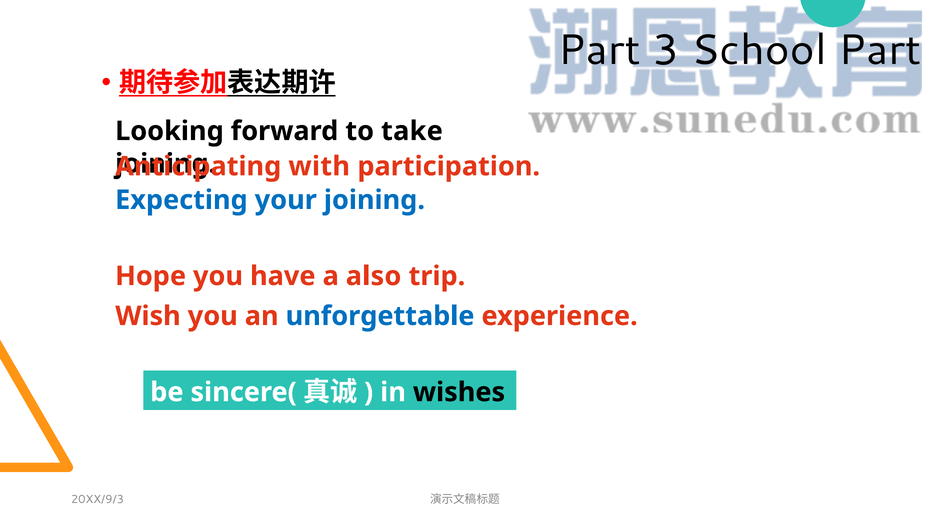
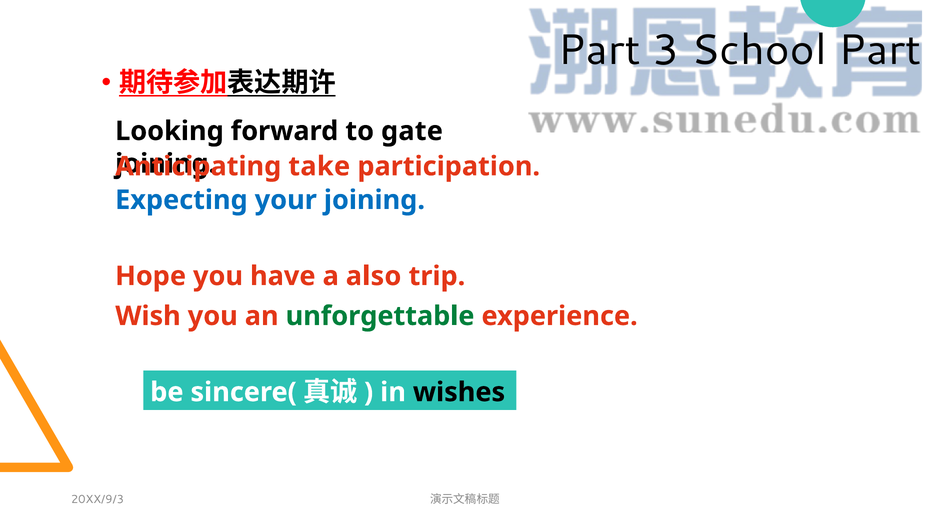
take: take -> gate (412, 131)
with: with -> take (319, 166)
unforgettable colour: blue -> green (380, 316)
